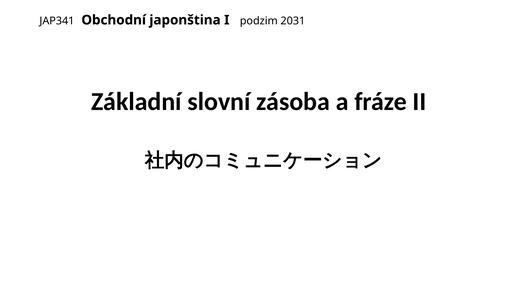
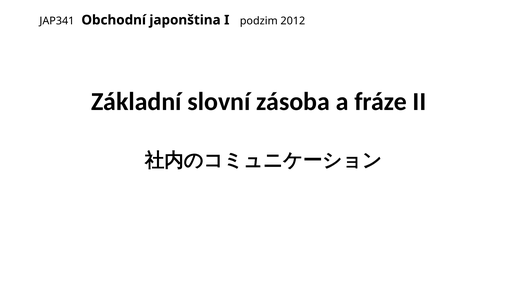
2031: 2031 -> 2012 (293, 21)
